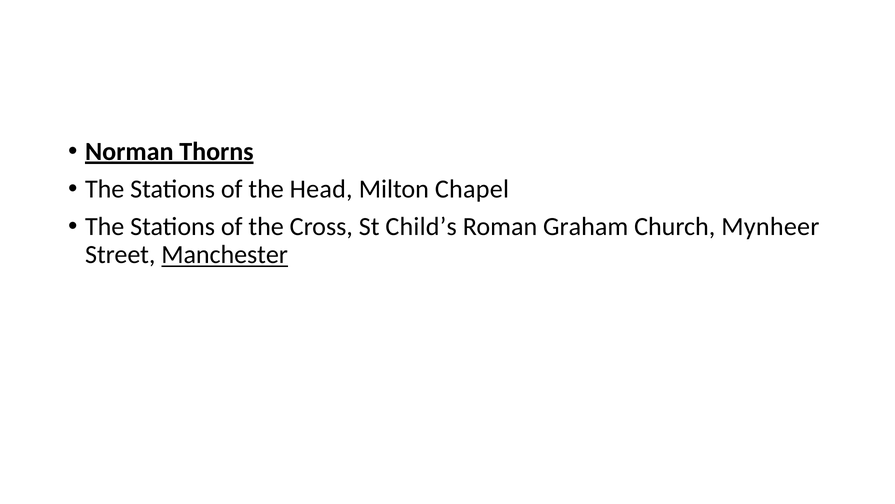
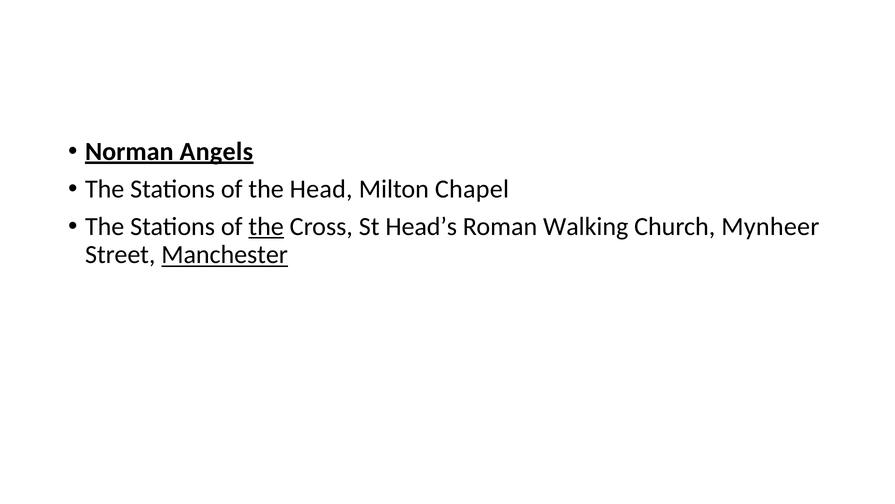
Thorns: Thorns -> Angels (216, 151)
the underline: none -> present (266, 226)
Child’s: Child’s -> Head’s (421, 226)
Graham: Graham -> Walking (586, 226)
